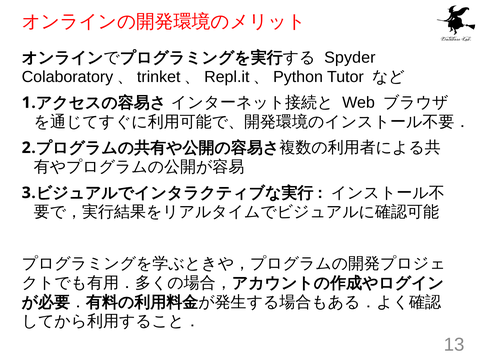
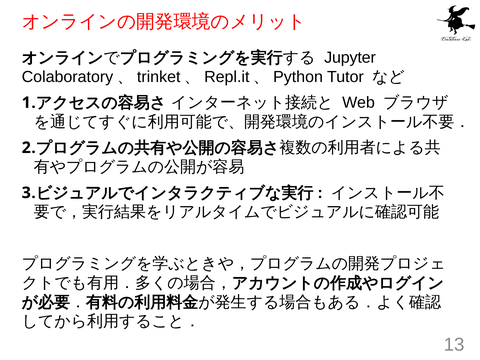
Spyder: Spyder -> Jupyter (350, 58)
